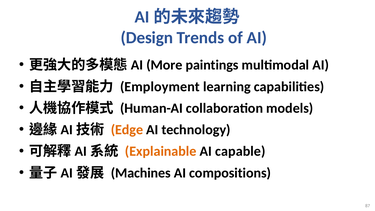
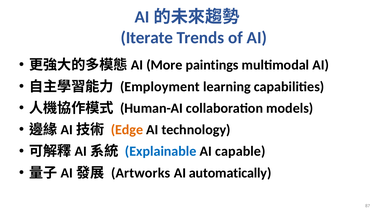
Design: Design -> Iterate (147, 38)
Explainable colour: orange -> blue (161, 151)
Machines: Machines -> Artworks (141, 173)
compositions: compositions -> automatically (230, 173)
